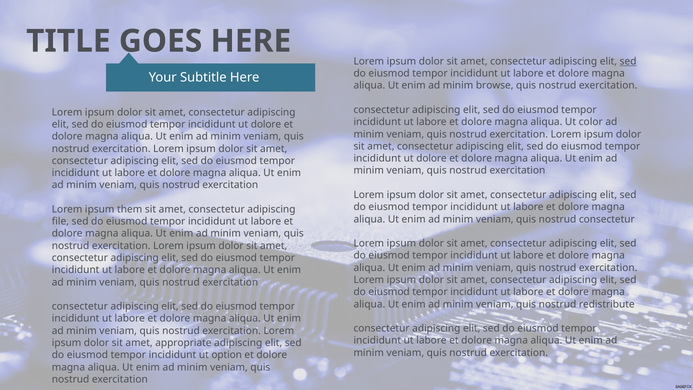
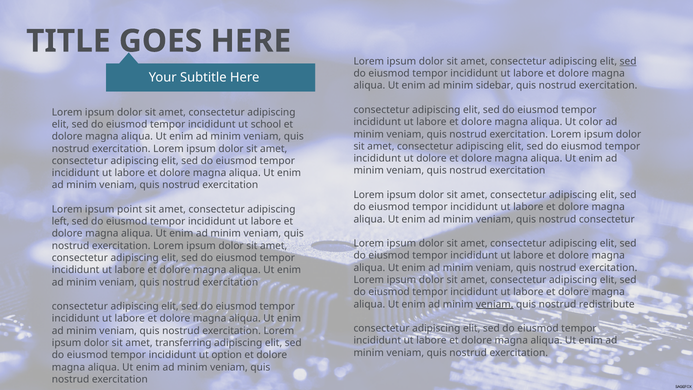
browse: browse -> sidebar (495, 86)
dolore: dolore -> school (266, 124)
them: them -> point (130, 209)
file: file -> left (61, 221)
veniam underline: none -> present (495, 304)
appropriate: appropriate -> transferring (183, 343)
